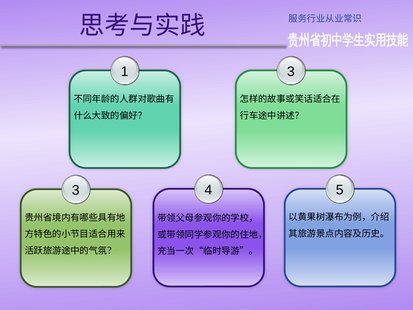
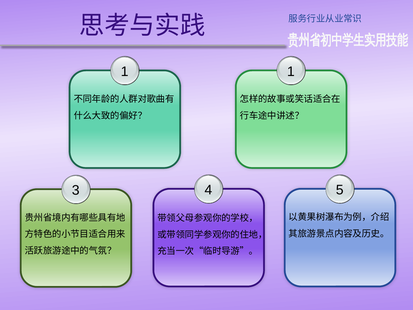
1 3: 3 -> 1 (291, 71)
